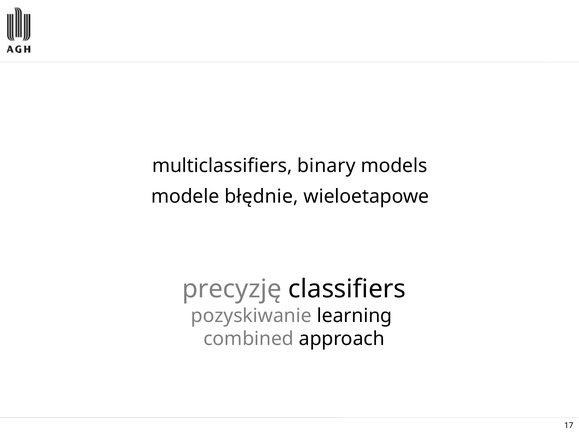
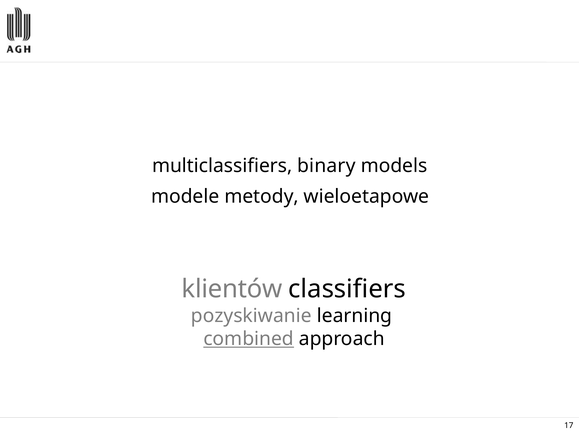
błędnie: błędnie -> metody (262, 196)
precyzję: precyzję -> klientów (232, 289)
combined underline: none -> present (249, 339)
